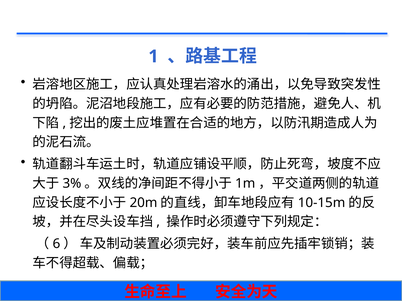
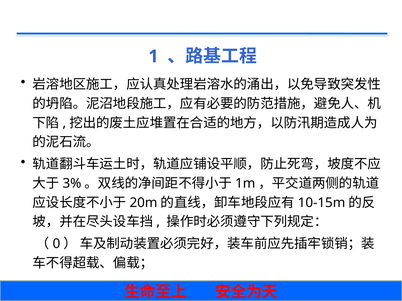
6: 6 -> 0 (56, 244)
